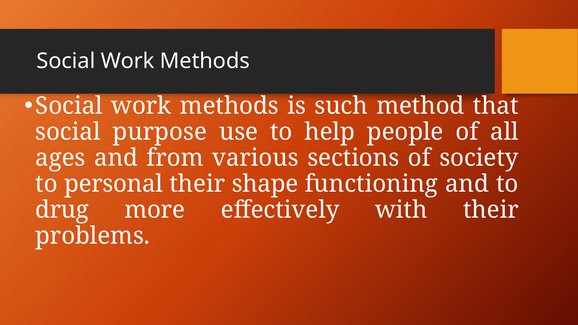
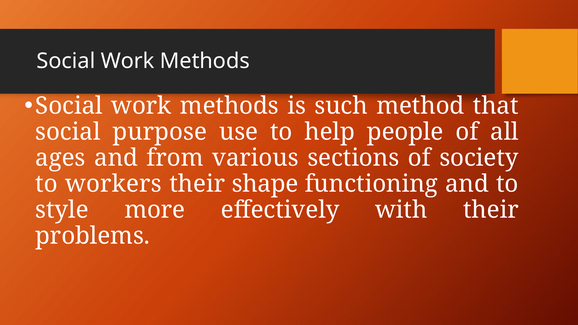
personal: personal -> workers (113, 184)
drug: drug -> style (62, 210)
